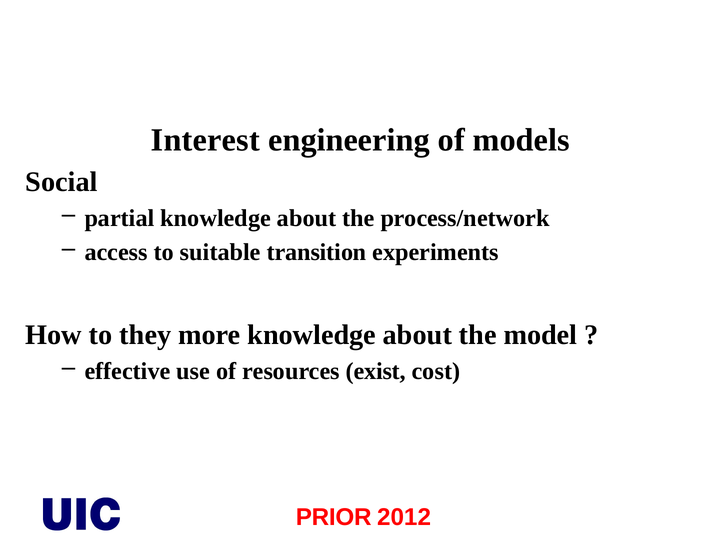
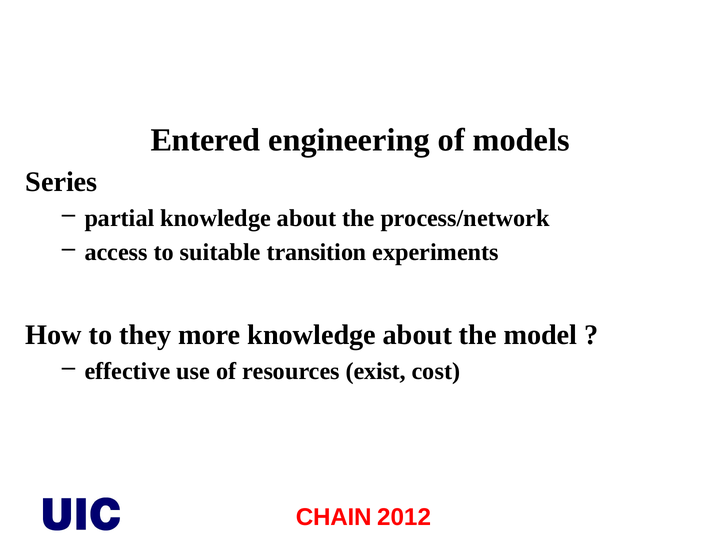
Interest: Interest -> Entered (206, 140)
Social: Social -> Series (61, 182)
PRIOR: PRIOR -> CHAIN (334, 516)
